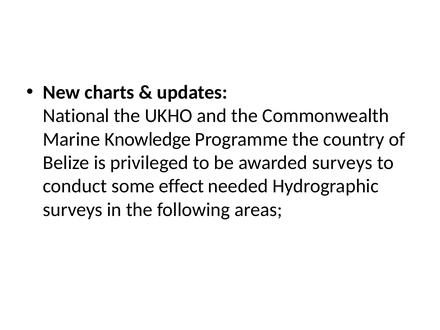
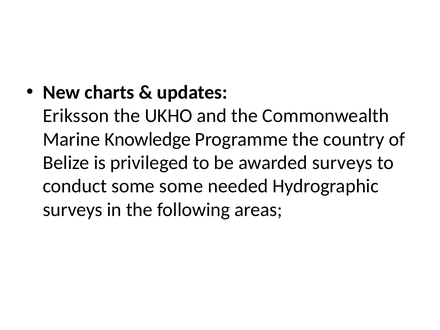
National: National -> Eriksson (76, 116)
some effect: effect -> some (181, 186)
